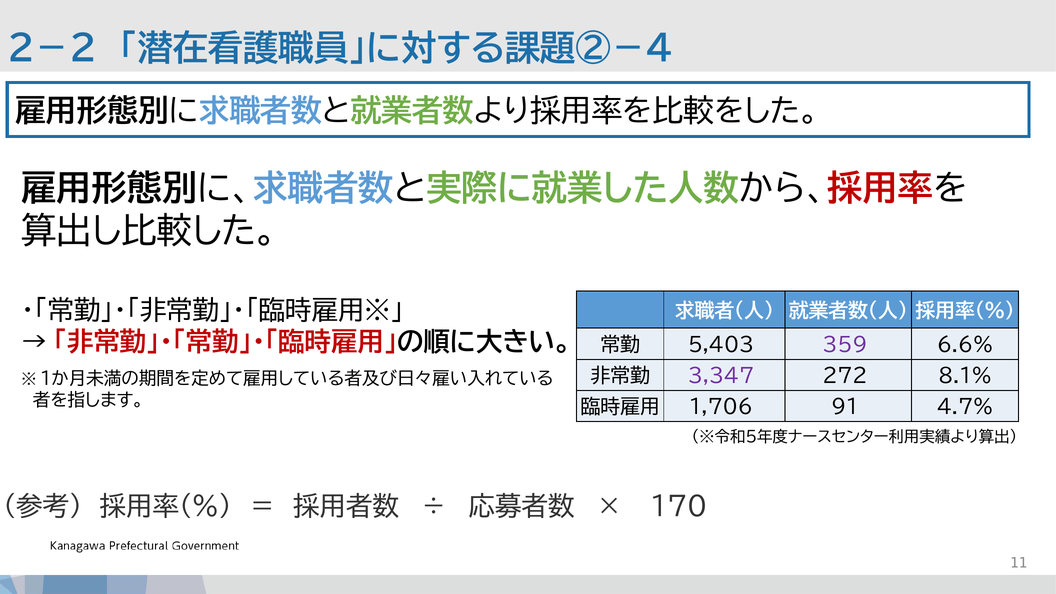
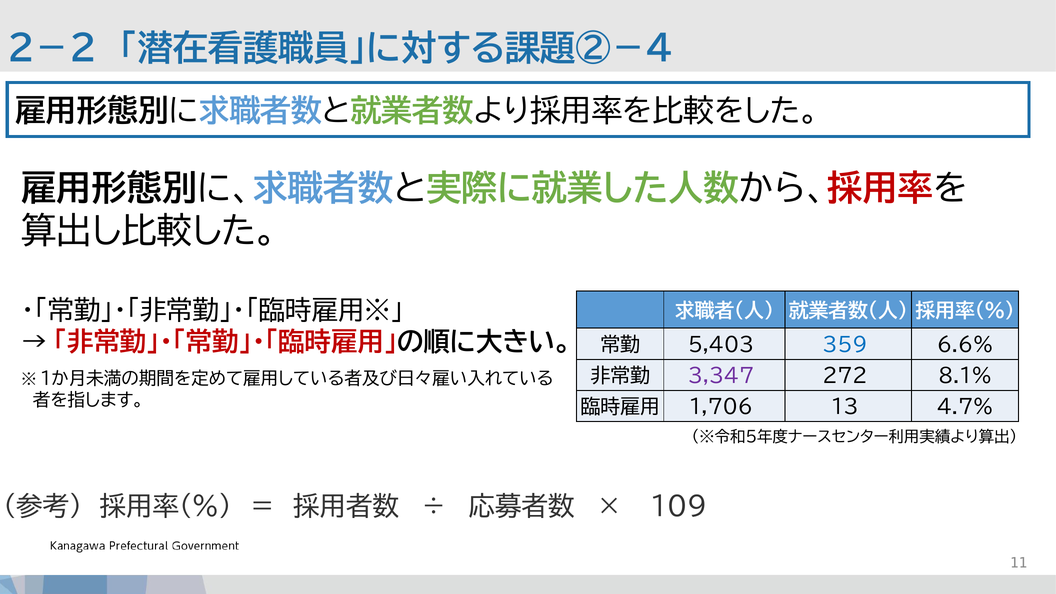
359 colour: purple -> blue (845, 345)
91: 91 -> 13 (845, 407)
170: 170 -> 109 (679, 507)
